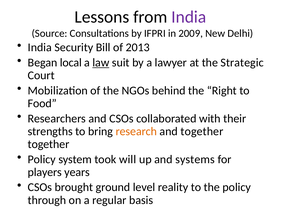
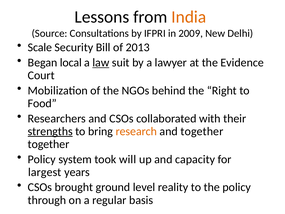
India colour: purple -> orange (189, 17)
India: India -> Scale (40, 47)
Strategic: Strategic -> Evidence (242, 62)
strengths underline: none -> present (50, 131)
systems: systems -> capacity (195, 159)
players: players -> largest (45, 172)
